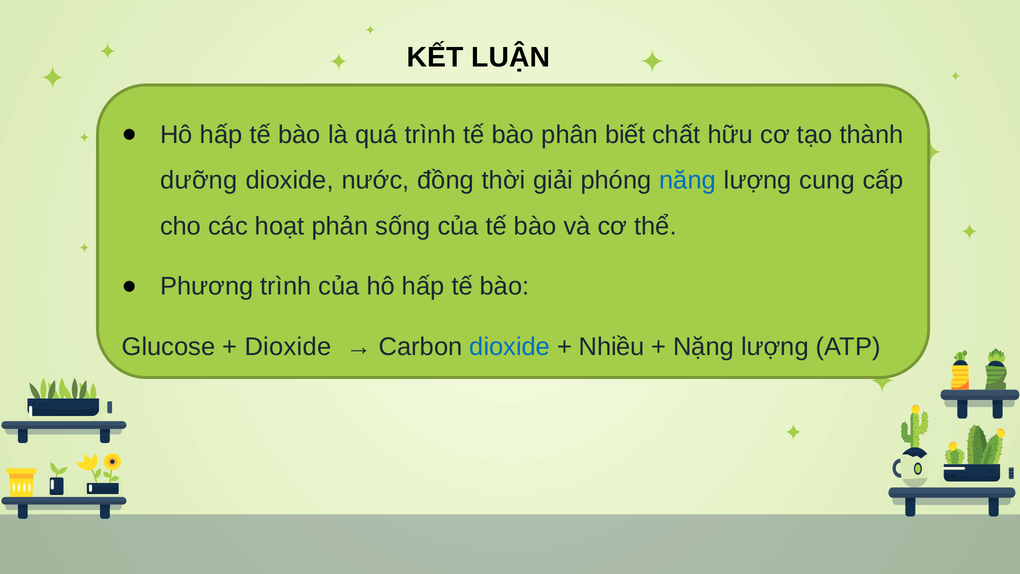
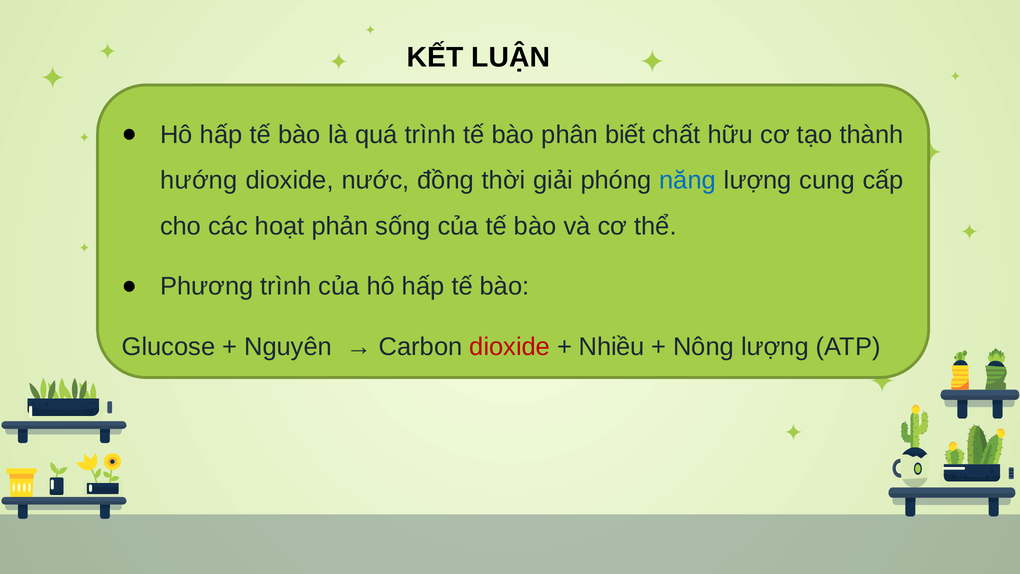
dưỡng: dưỡng -> hướng (199, 180)
Dioxide: Dioxide -> Nguyên (288, 347)
dioxide colour: blue -> red (510, 347)
Nặng: Nặng -> Nông (704, 347)
